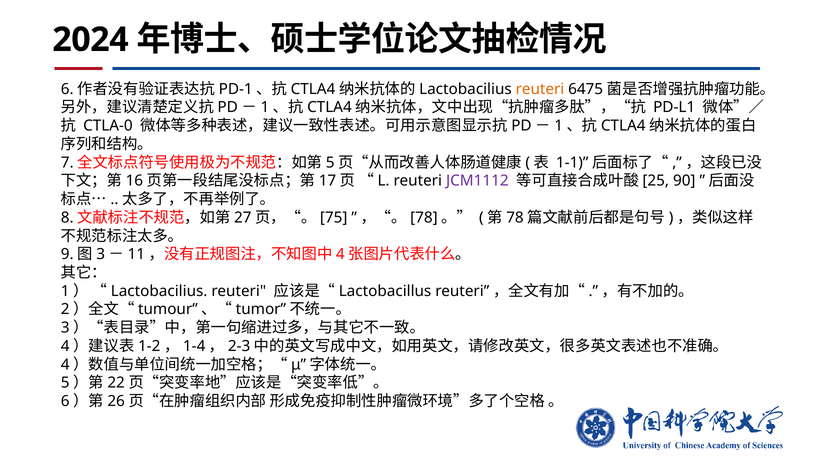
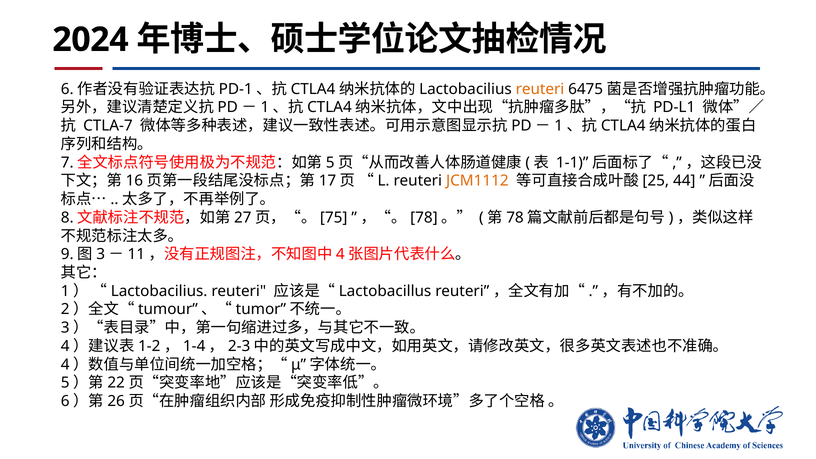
CTLA-0: CTLA-0 -> CTLA-7 (108, 126)
JCM1112 colour: purple -> orange (477, 181)
90: 90 -> 44 (684, 181)
